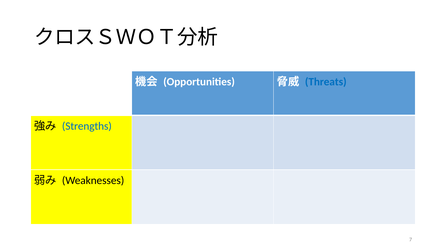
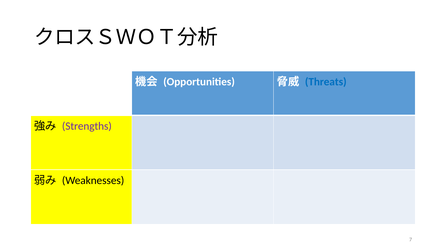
Strengths colour: blue -> purple (87, 126)
